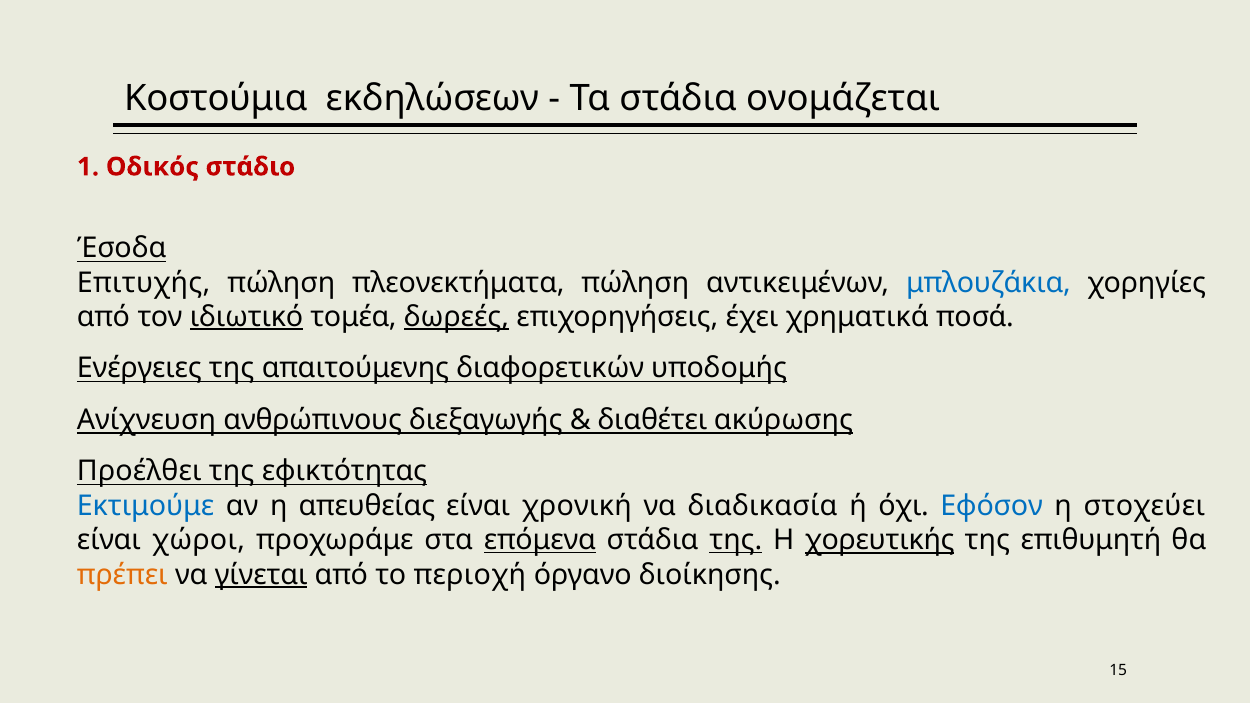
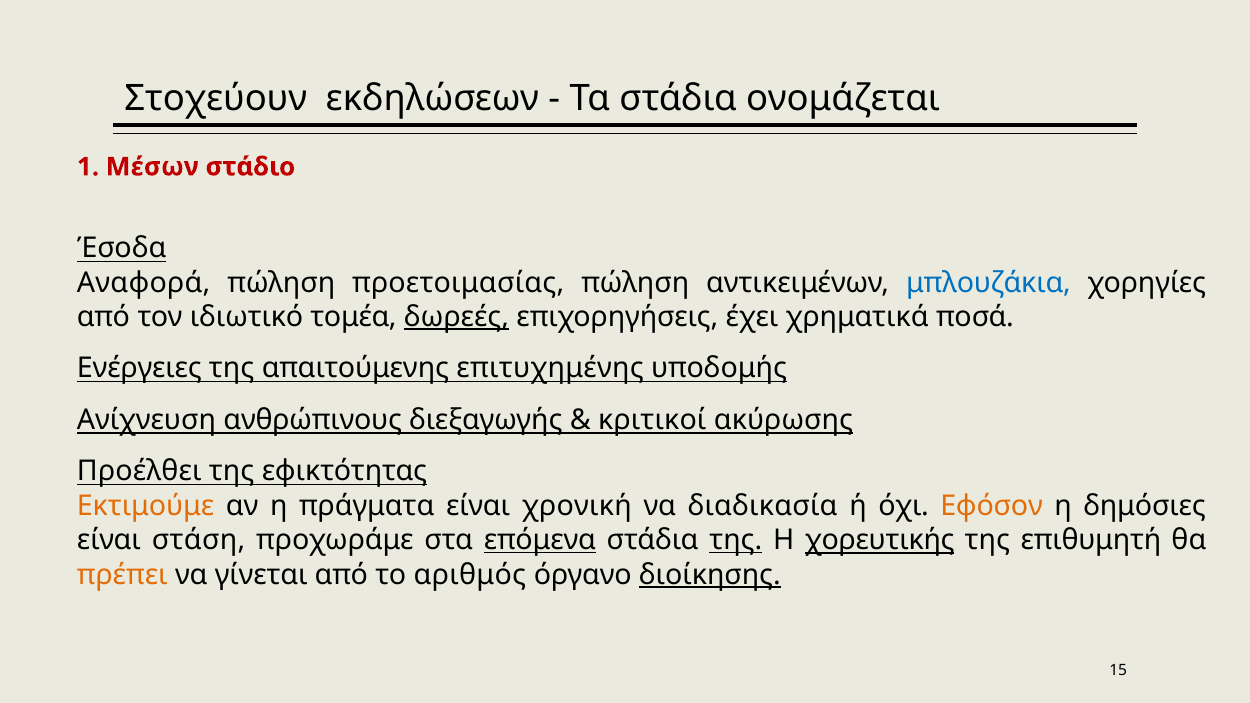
Κοστούμια: Κοστούμια -> Στοχεύουν (216, 98)
Οδικός: Οδικός -> Μέσων (152, 167)
Επιτυχής: Επιτυχής -> Αναφορά (144, 283)
πλεονεκτήματα: πλεονεκτήματα -> προετοιμασίας (458, 283)
ιδιωτικό underline: present -> none (247, 317)
διαφορετικών: διαφορετικών -> επιτυχημένης (550, 369)
διαθέτει: διαθέτει -> κριτικοί (652, 420)
Εκτιμούμε colour: blue -> orange (146, 506)
απευθείας: απευθείας -> πράγματα (367, 506)
Εφόσον colour: blue -> orange (992, 506)
στοχεύει: στοχεύει -> δημόσιες (1145, 506)
χώροι: χώροι -> στάση (199, 540)
γίνεται underline: present -> none (261, 575)
περιοχή: περιοχή -> αριθμός (470, 575)
διοίκησης underline: none -> present (710, 575)
